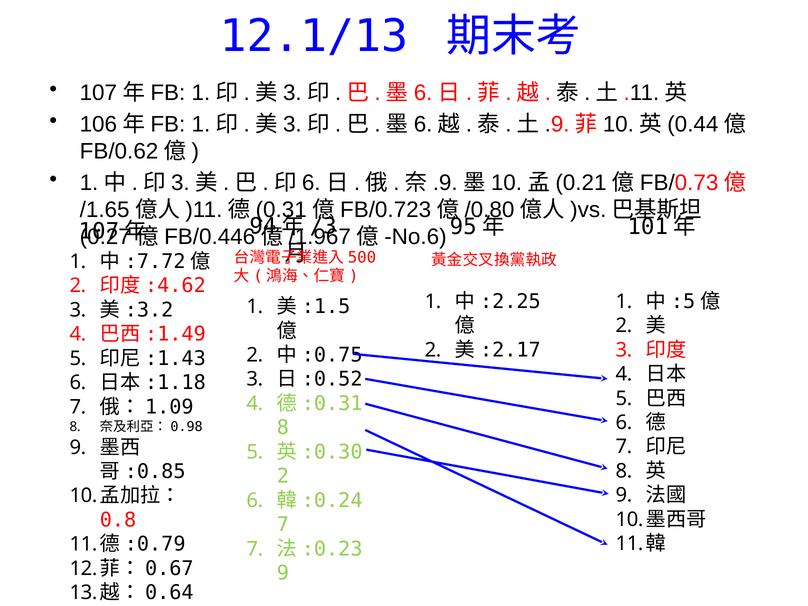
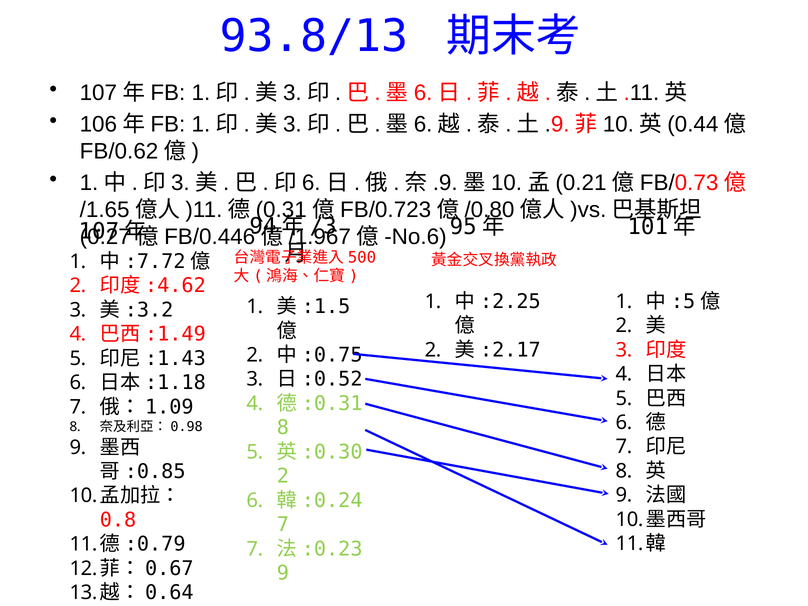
12.1/13: 12.1/13 -> 93.8/13 (314, 36)
